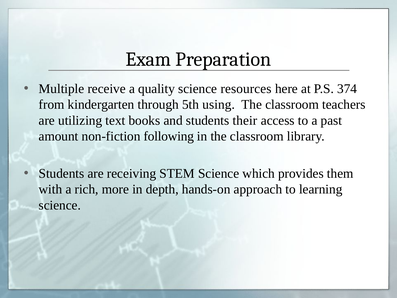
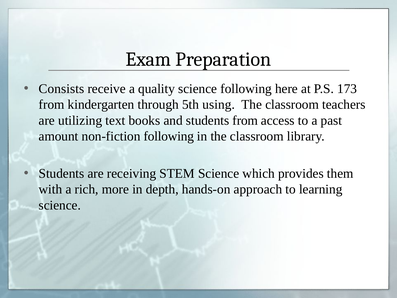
Multiple: Multiple -> Consists (61, 89)
science resources: resources -> following (246, 89)
374: 374 -> 173 (347, 89)
students their: their -> from (245, 120)
